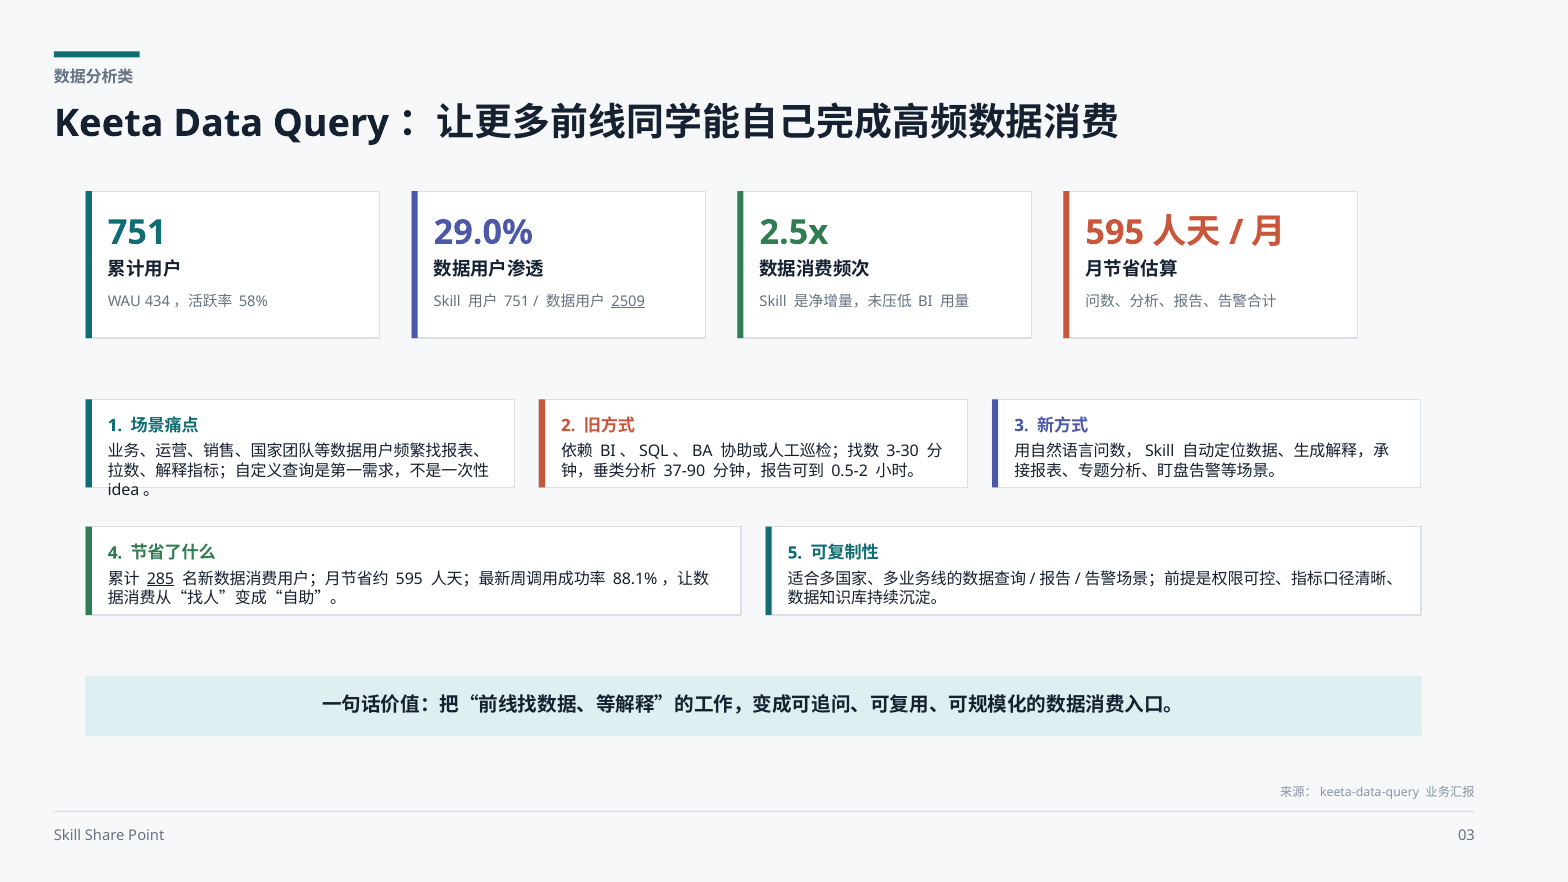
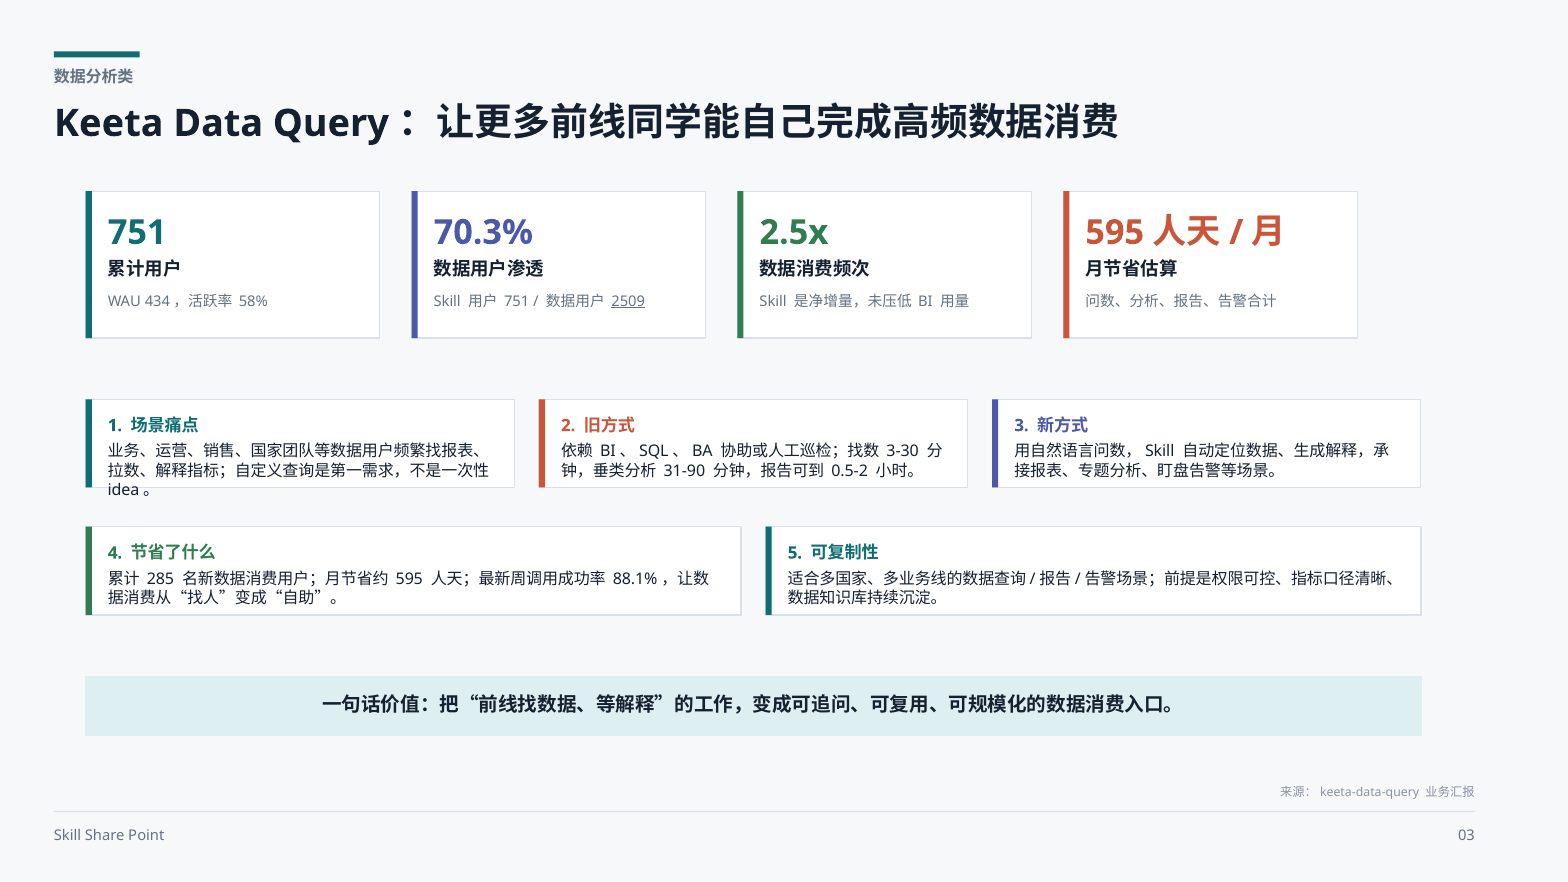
29.0%: 29.0% -> 70.3% (483, 232)
37-90: 37-90 -> 31-90 (684, 471)
285 underline: present -> none (161, 579)
